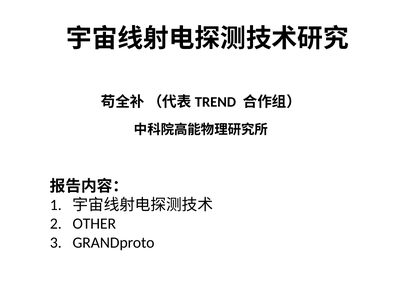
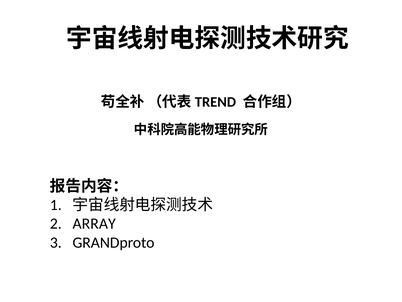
OTHER: OTHER -> ARRAY (94, 223)
